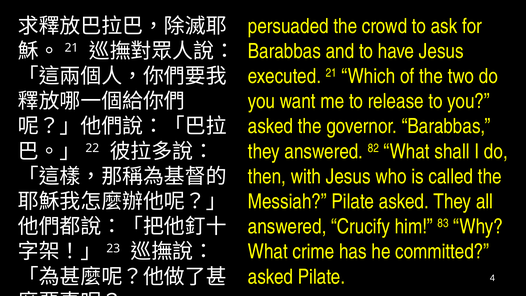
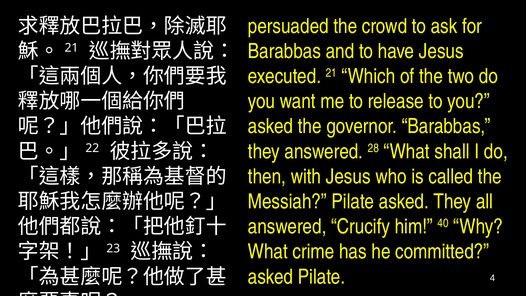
82: 82 -> 28 (373, 148)
83: 83 -> 40 (443, 223)
